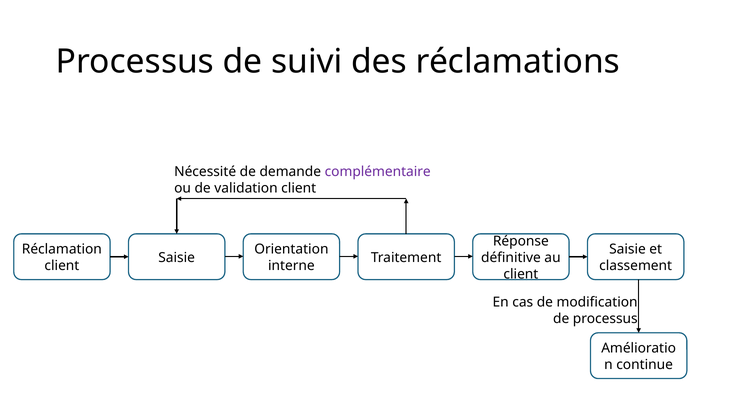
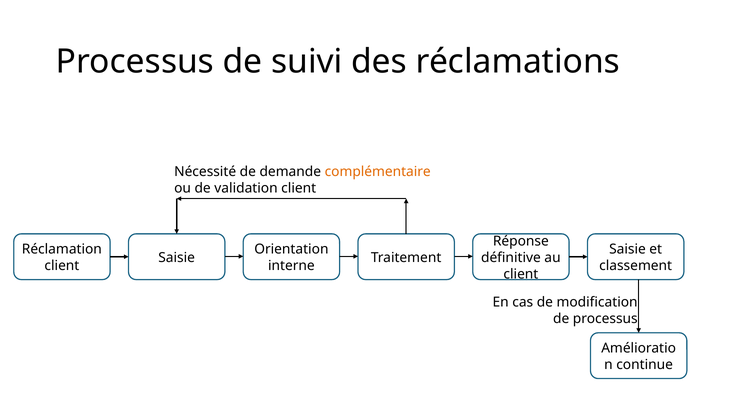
complémentaire colour: purple -> orange (378, 172)
